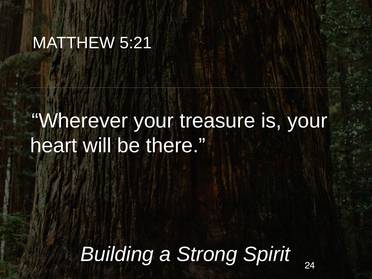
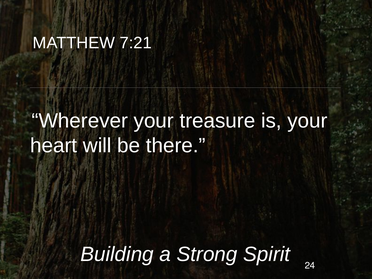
5:21: 5:21 -> 7:21 (136, 43)
